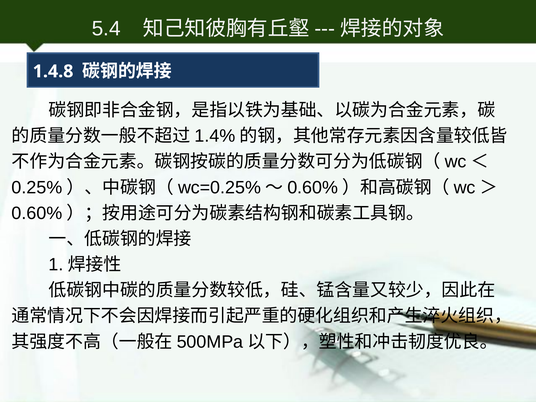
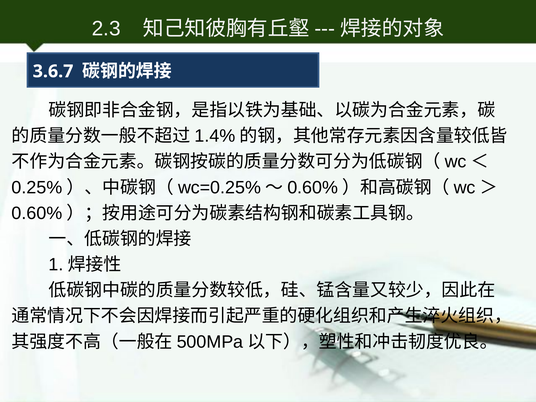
5.4: 5.4 -> 2.3 (106, 29)
1.4.8: 1.4.8 -> 3.6.7 (53, 71)
